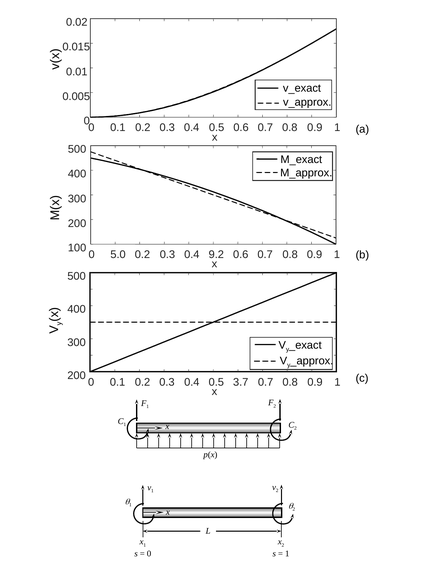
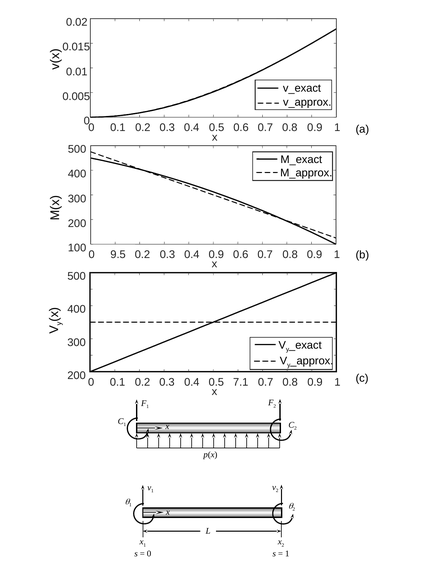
5.0: 5.0 -> 9.5 (118, 255)
0.4 9.2: 9.2 -> 0.9 (216, 255)
3.7: 3.7 -> 7.1 (241, 382)
